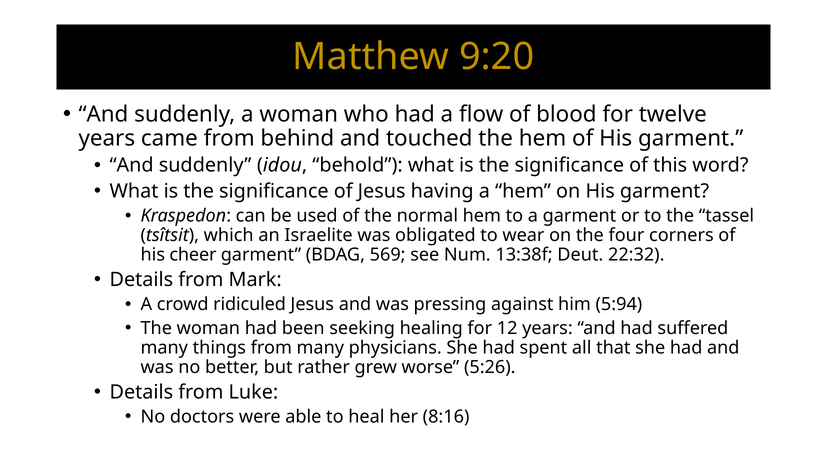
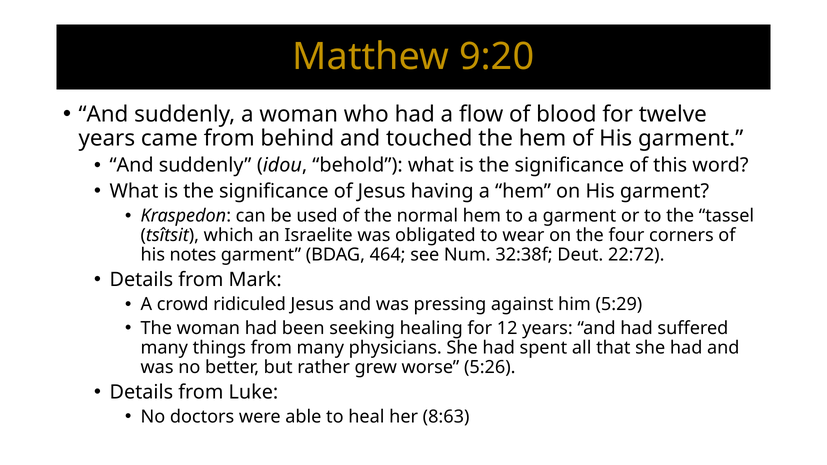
cheer: cheer -> notes (193, 255)
569: 569 -> 464 (388, 255)
13:38f: 13:38f -> 32:38f (524, 255)
22:32: 22:32 -> 22:72 (636, 255)
5:94: 5:94 -> 5:29 (619, 304)
8:16: 8:16 -> 8:63 (446, 417)
